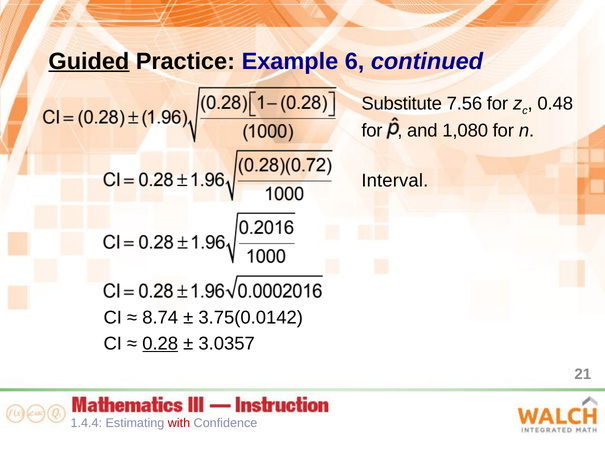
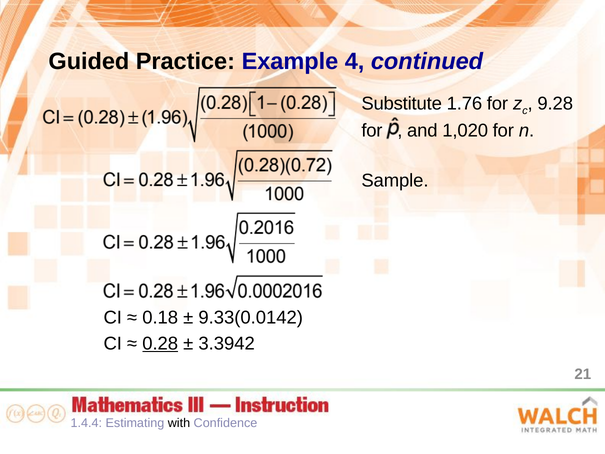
Guided underline: present -> none (89, 61)
6: 6 -> 4 (355, 61)
7.56: 7.56 -> 1.76 (464, 103)
0.48: 0.48 -> 9.28 (555, 103)
1,080: 1,080 -> 1,020 (465, 131)
Interval: Interval -> Sample (395, 180)
8.74: 8.74 -> 0.18 (160, 318)
3.75(0.0142: 3.75(0.0142 -> 9.33(0.0142 (251, 318)
3.0357: 3.0357 -> 3.3942 (227, 343)
with colour: red -> black (179, 423)
